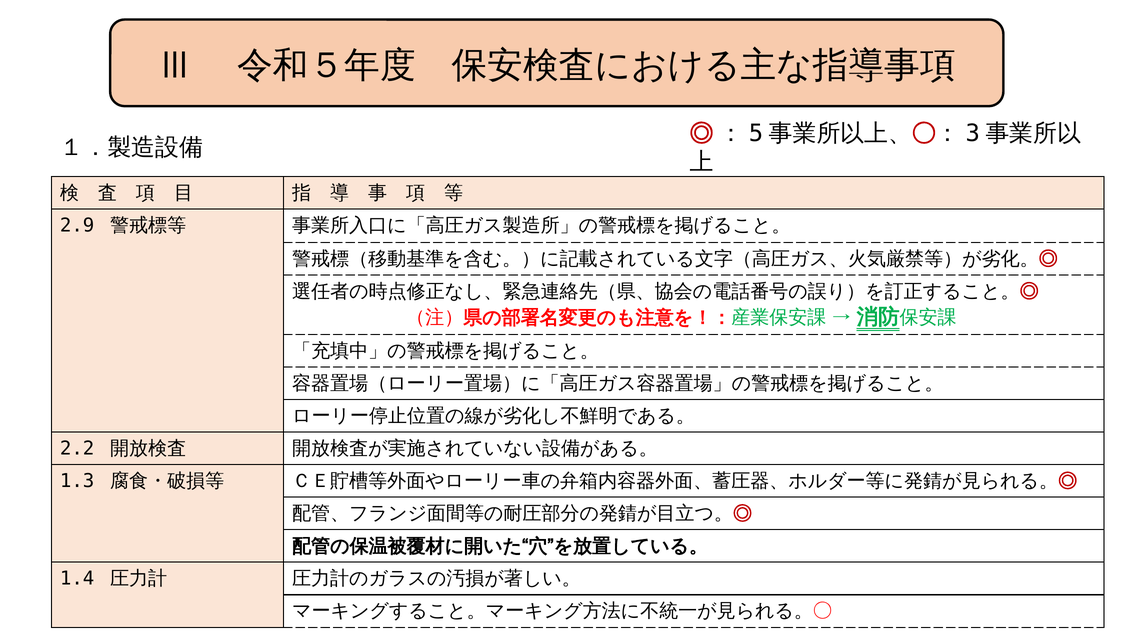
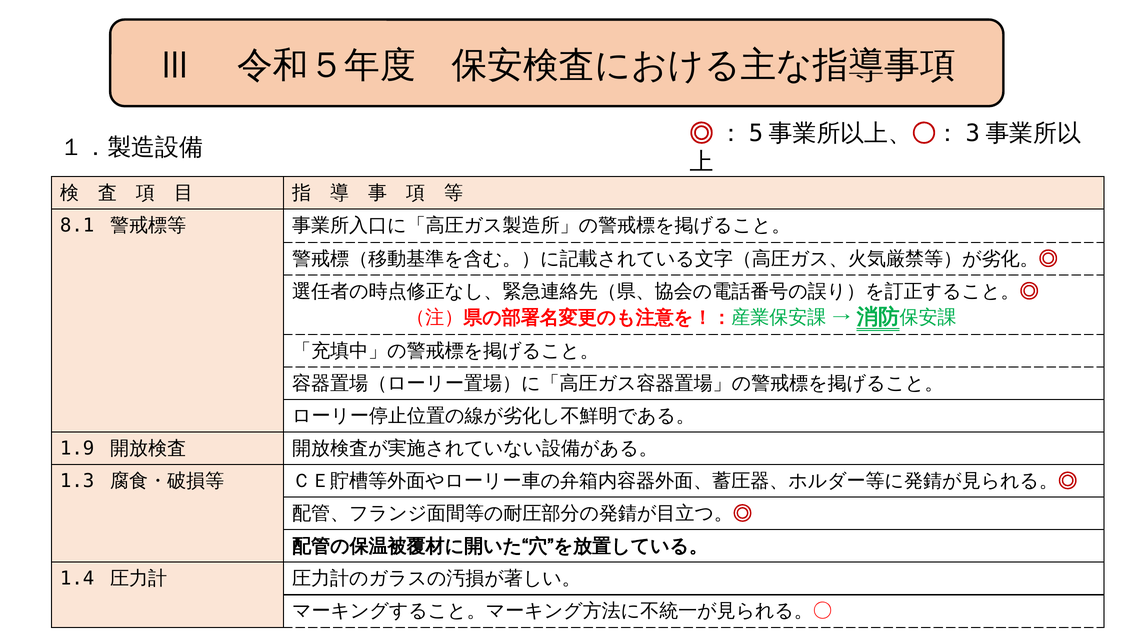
2.9: 2.9 -> 8.1 (77, 225)
2.2: 2.2 -> 1.9 (77, 448)
